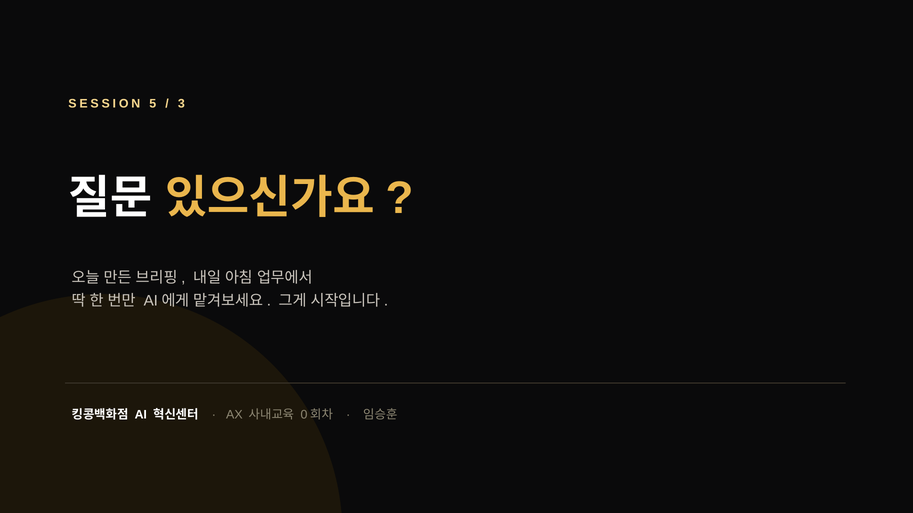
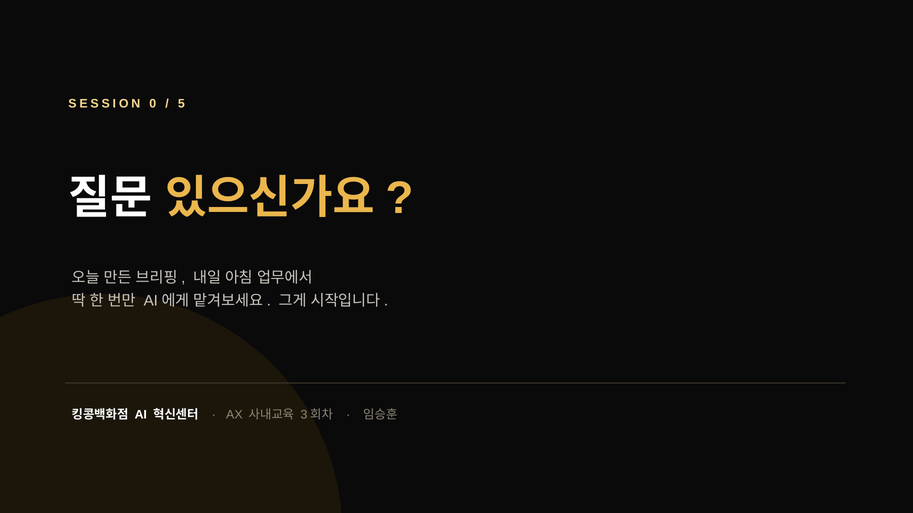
5: 5 -> 0 (153, 104)
3: 3 -> 5 (181, 104)
0: 0 -> 3 (304, 415)
